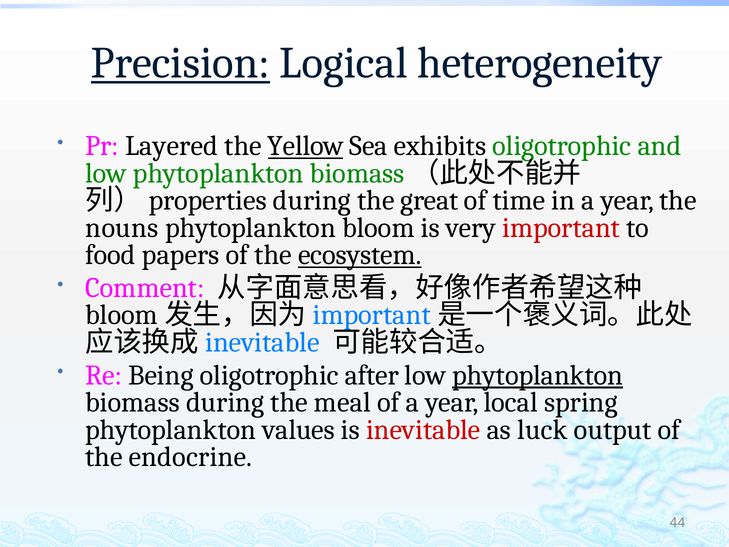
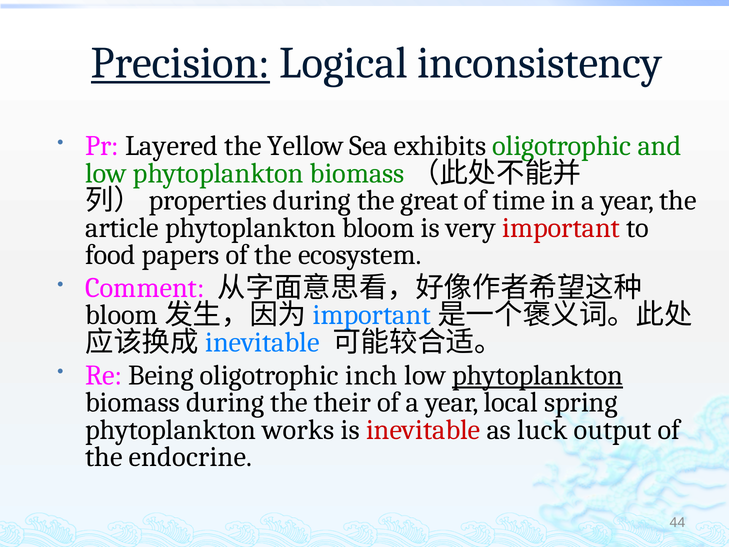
heterogeneity: heterogeneity -> inconsistency (540, 63)
Yellow underline: present -> none (306, 146)
nouns: nouns -> article (122, 228)
ecosystem underline: present -> none (360, 255)
after: after -> inch (371, 375)
meal: meal -> their (342, 402)
values: values -> works (298, 430)
